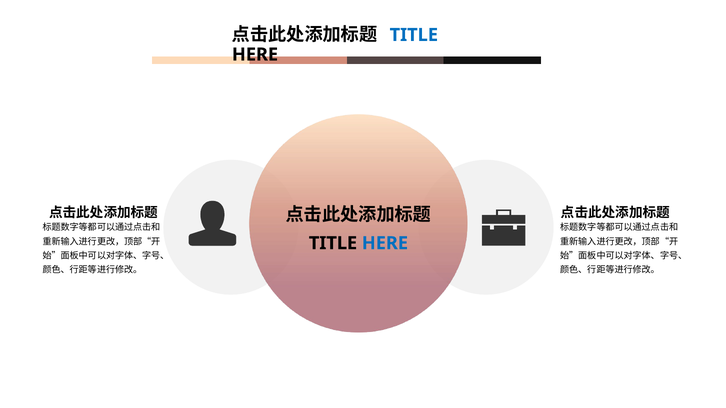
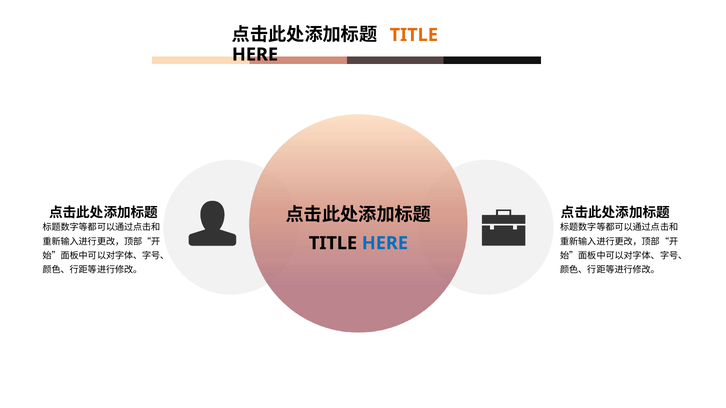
TITLE colour: blue -> orange (414, 35)
